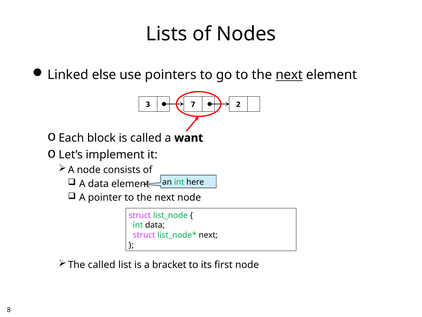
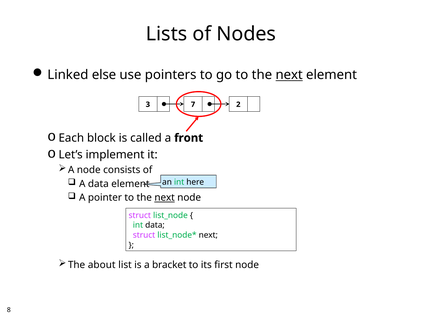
want: want -> front (189, 138)
next underline: none -> present (165, 197)
The called: called -> about (102, 264)
